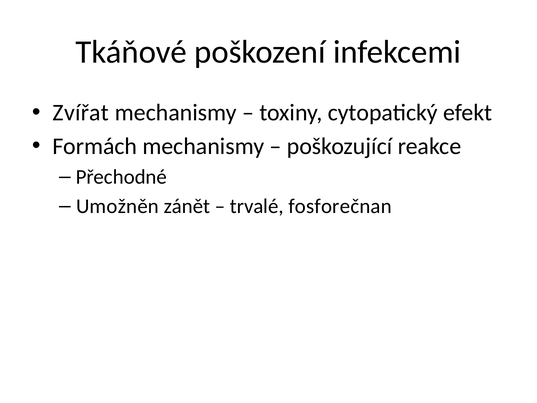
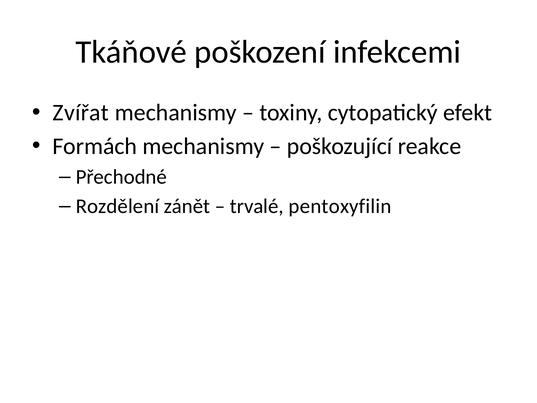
Umožněn: Umožněn -> Rozdělení (118, 206)
fosforečnan: fosforečnan -> pentoxyfilin (340, 206)
